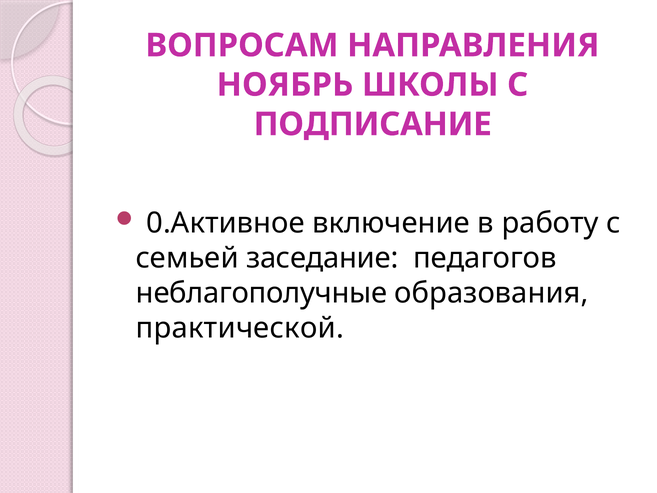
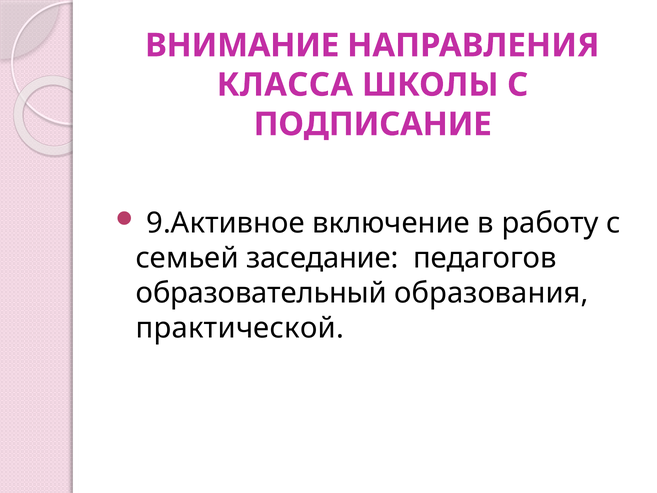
ВОПРОСАМ: ВОПРОСАМ -> ВНИМАНИЕ (242, 45)
НОЯБРЬ: НОЯБРЬ -> КЛАССА (285, 85)
0.Активное: 0.Активное -> 9.Активное (226, 223)
неблагополучные: неблагополучные -> образовательный (261, 293)
